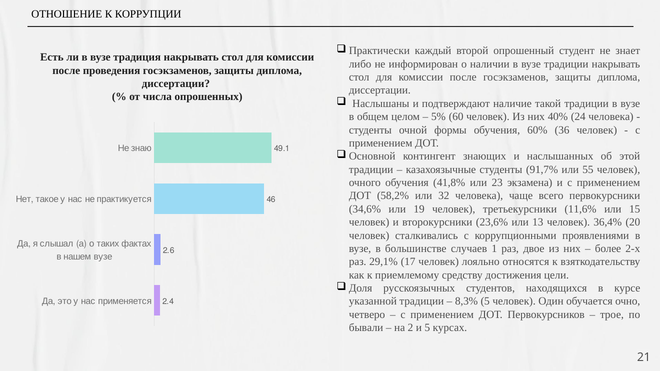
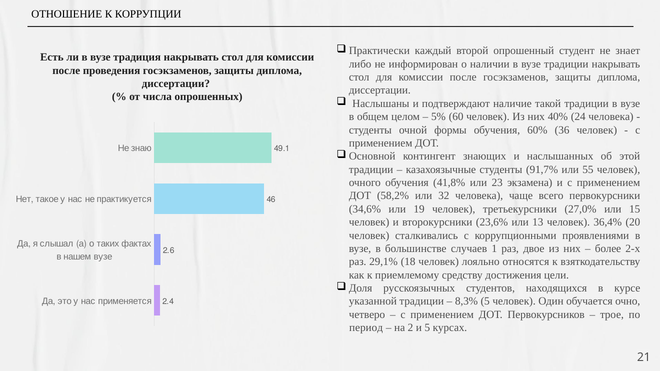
11,6%: 11,6% -> 27,0% (581, 209)
17: 17 -> 18 (408, 262)
бывали: бывали -> период (366, 328)
